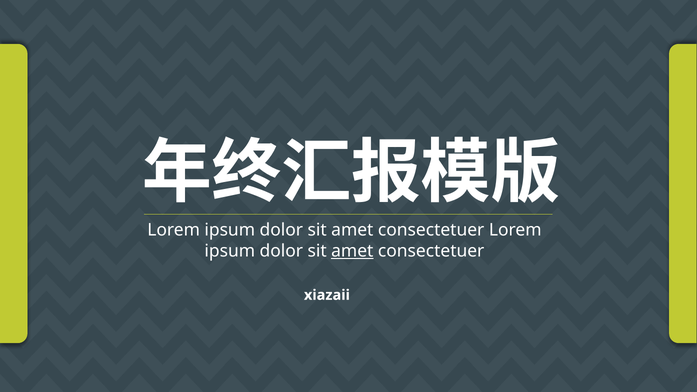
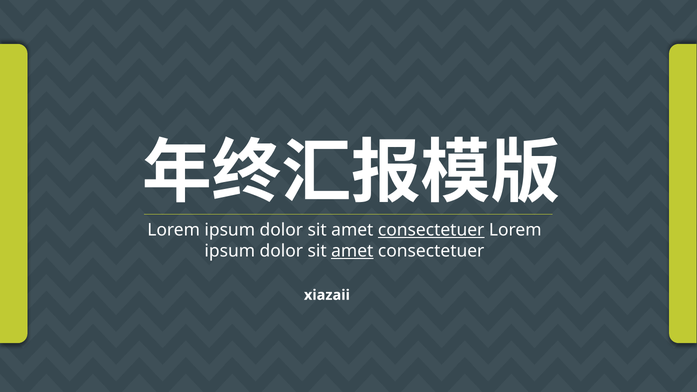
consectetuer underline: none -> present (431, 230)
